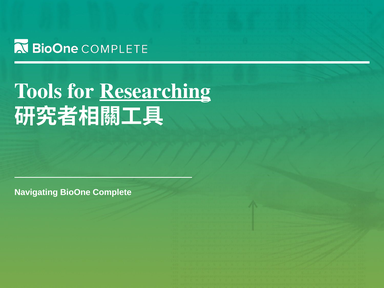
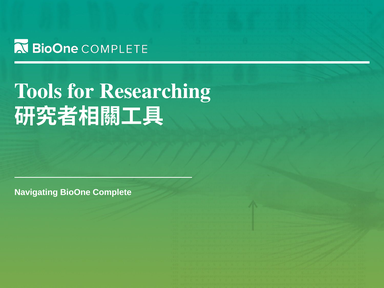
Researching underline: present -> none (155, 91)
